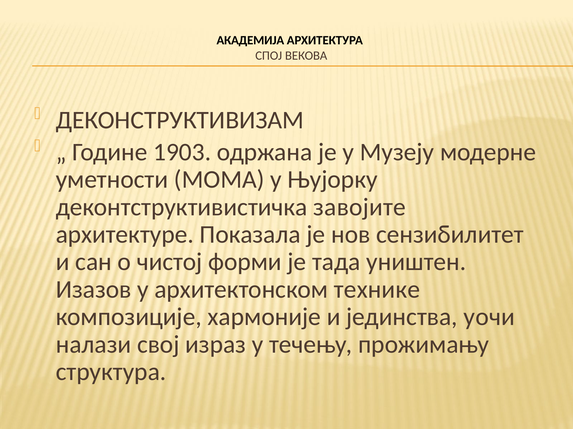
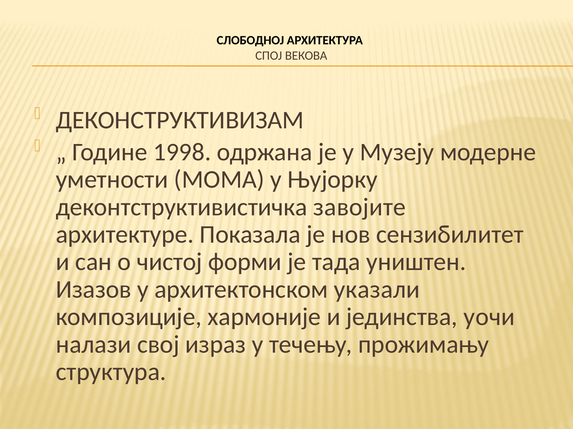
АКАДЕМИЈА: АКАДЕМИЈА -> СЛОБОДНОЈ (250, 41)
1903: 1903 -> 1998 (182, 152)
технике: технике -> указали (377, 290)
